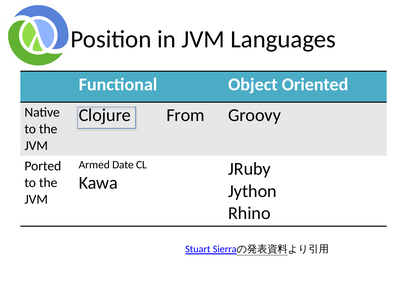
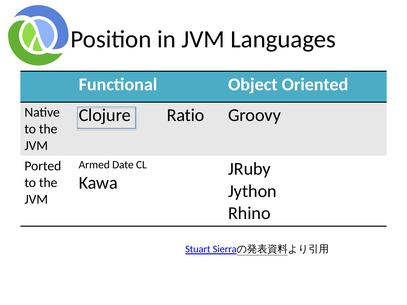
From: From -> Ratio (185, 115)
